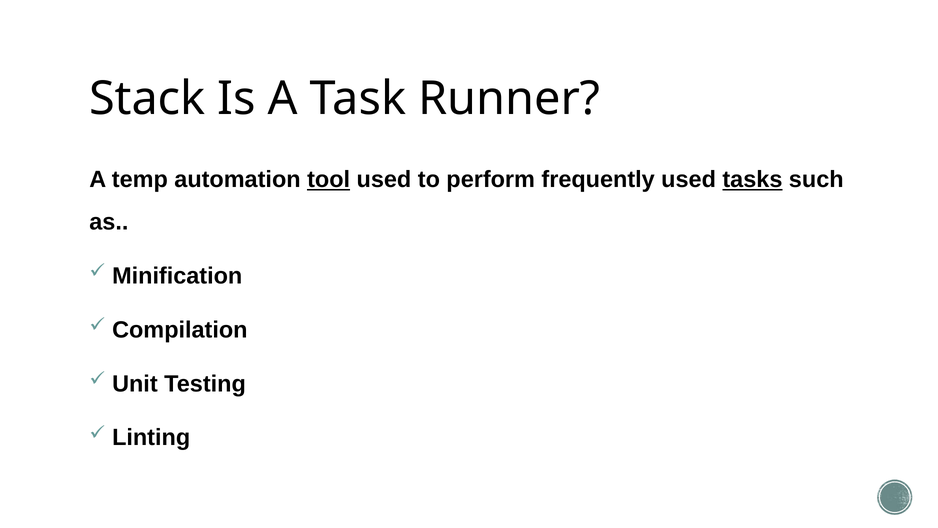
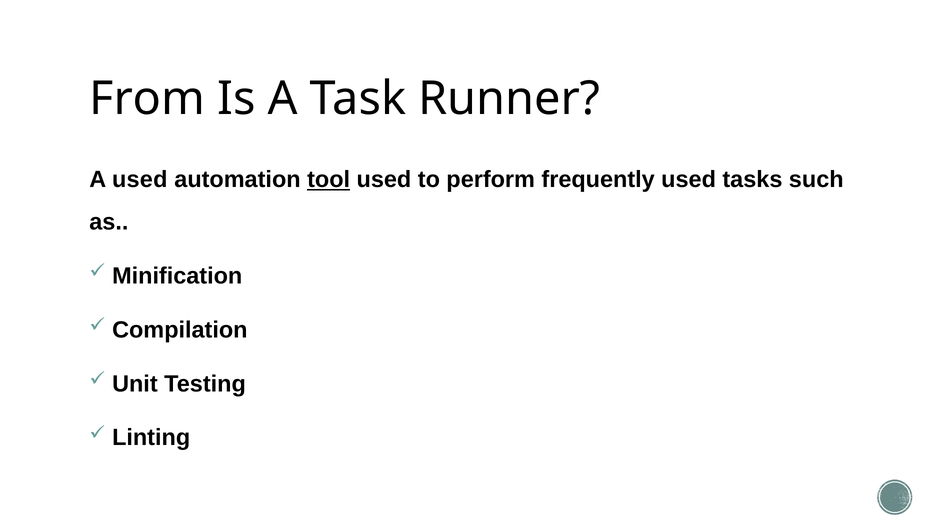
Stack: Stack -> From (147, 99)
A temp: temp -> used (140, 180)
tasks underline: present -> none (752, 180)
